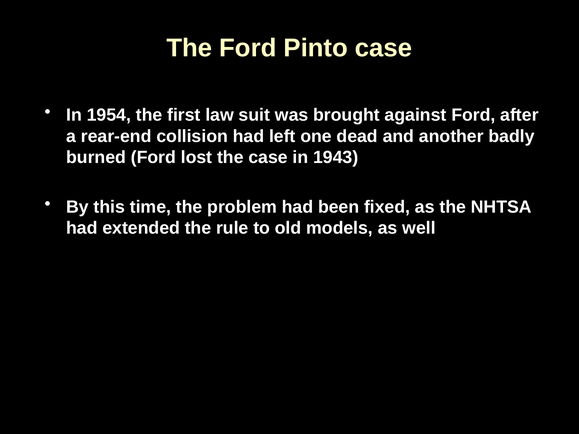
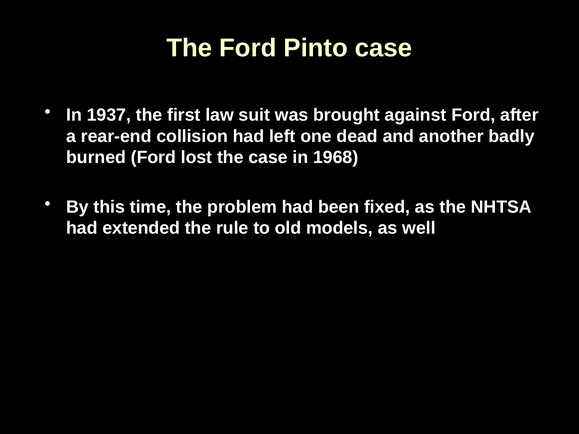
1954: 1954 -> 1937 (109, 115)
1943: 1943 -> 1968 (336, 157)
